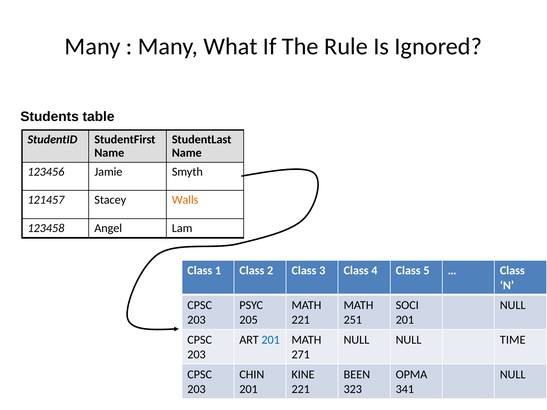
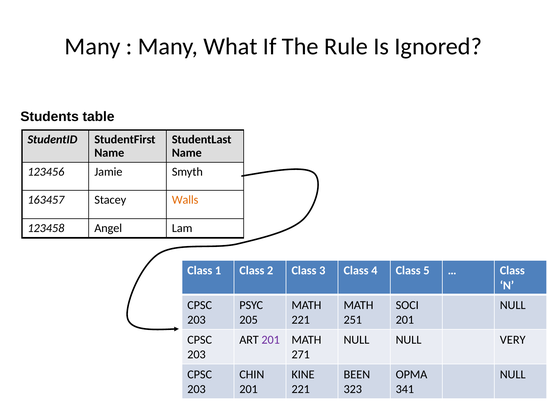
121457: 121457 -> 163457 (46, 200)
201 colour: blue -> purple (271, 340)
TIME: TIME -> VERY (513, 340)
